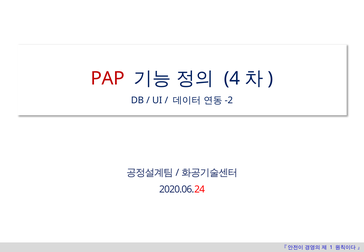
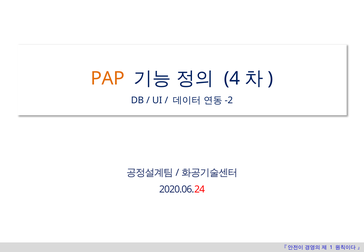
PAP colour: red -> orange (108, 78)
